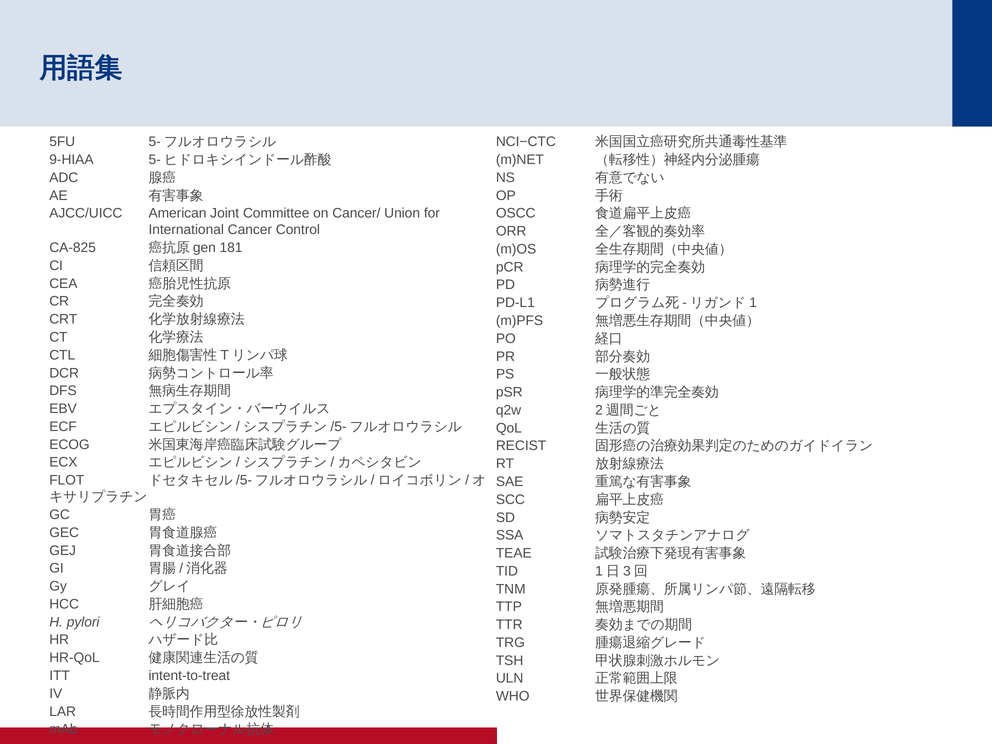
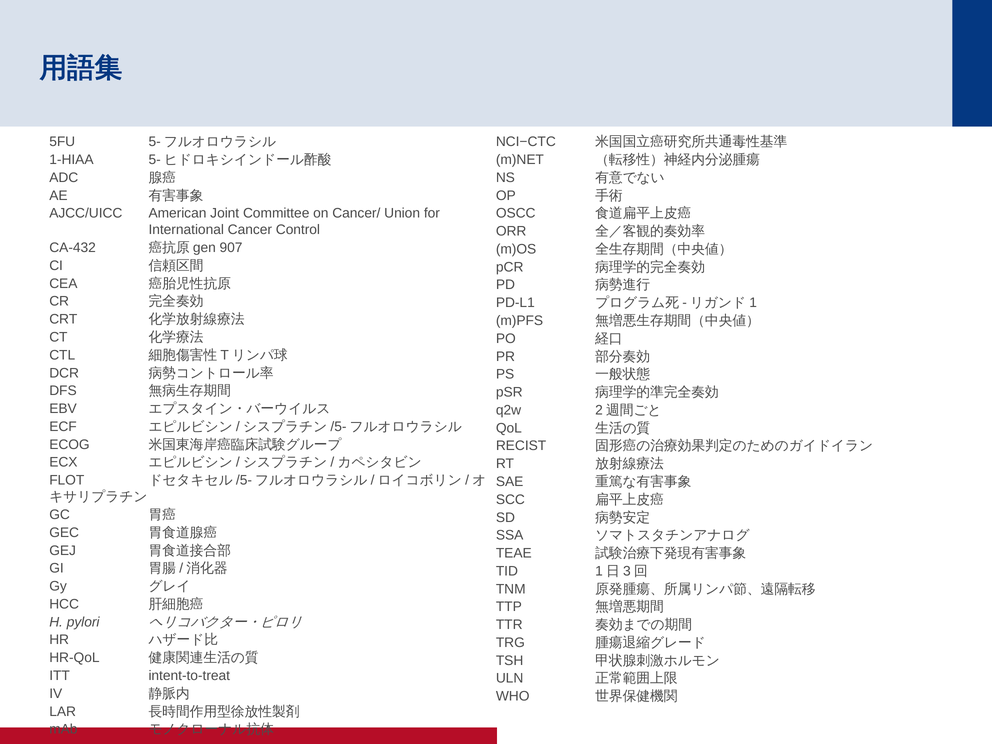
9-HIAA: 9-HIAA -> 1-HIAA (71, 160)
CA-825: CA-825 -> CA-432 (73, 248)
181: 181 -> 907 (231, 248)
